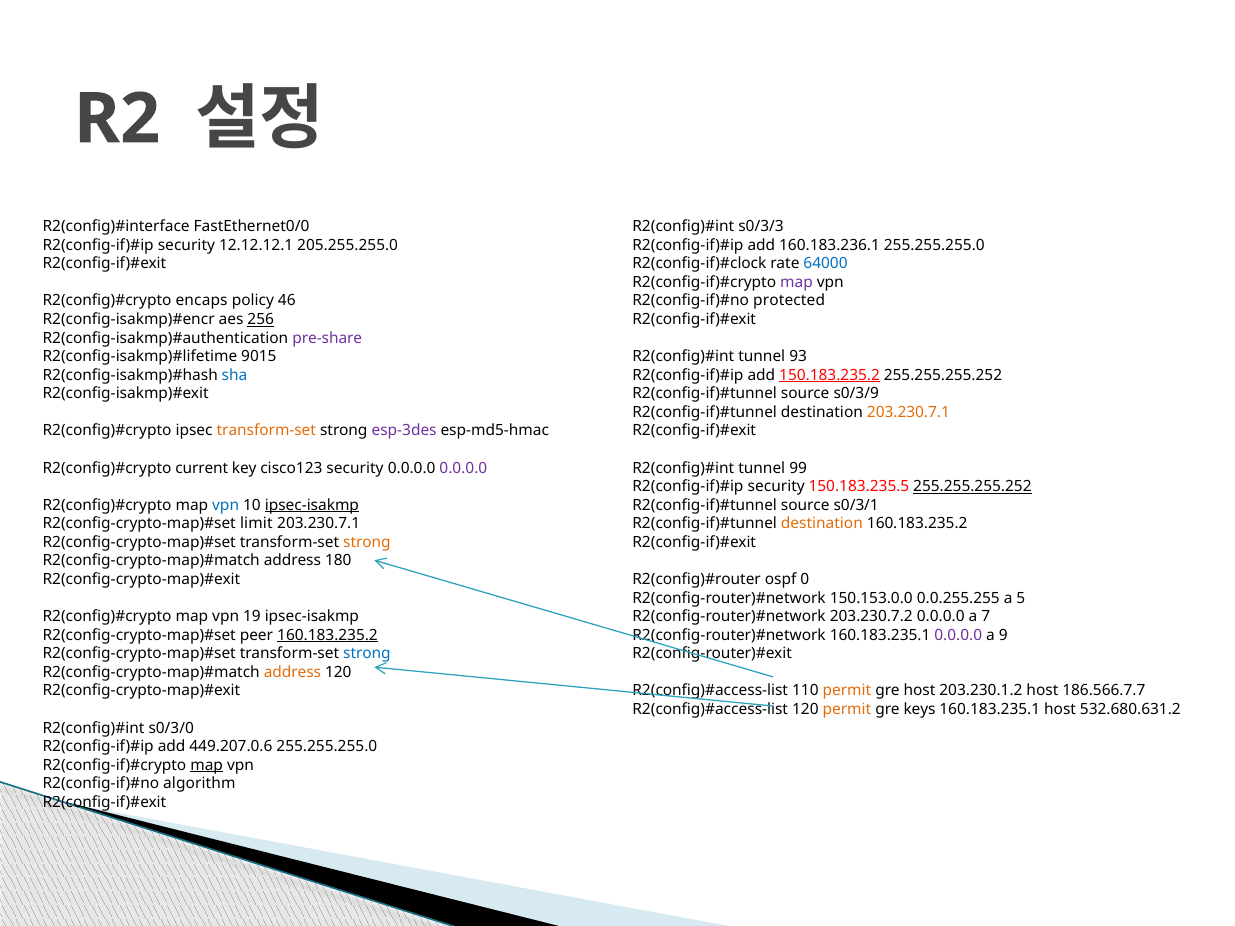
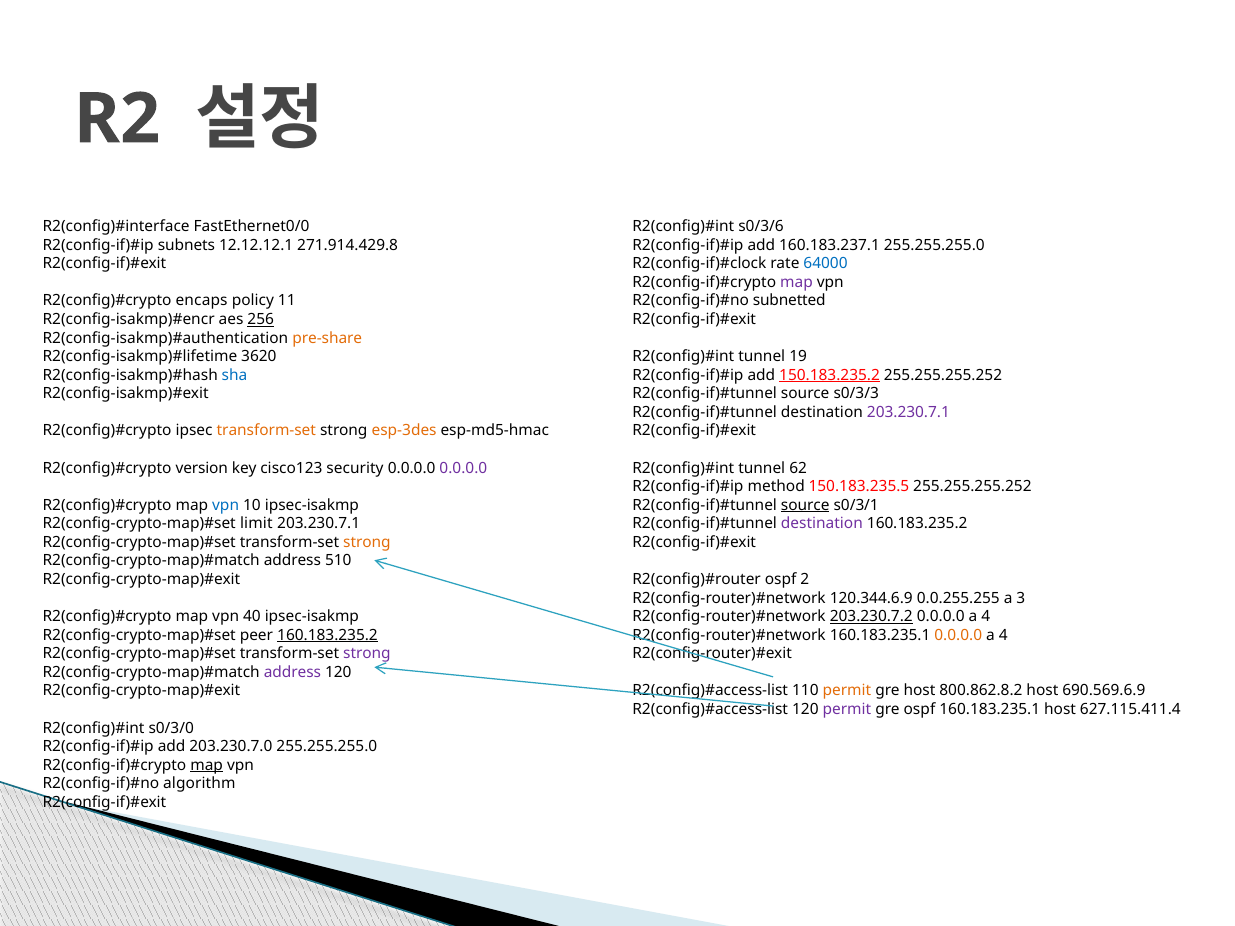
s0/3/3: s0/3/3 -> s0/3/6 (761, 227)
security: security -> subnets (186, 245)
205.255.255.0: 205.255.255.0 -> 271.914.429.8 (348, 245)
160.183.236.1: 160.183.236.1 -> 160.183.237.1 (830, 245)
46: 46 -> 11 (287, 301)
protected: protected -> subnetted (789, 301)
pre-share colour: purple -> orange (327, 338)
9015: 9015 -> 3620 (259, 357)
93: 93 -> 19 (798, 357)
s0/3/9: s0/3/9 -> s0/3/3 (856, 394)
203.230.7.1 colour: orange -> purple (908, 412)
esp-3des colour: purple -> orange (404, 431)
current: current -> version (202, 468)
99: 99 -> 62 (798, 468)
security: security -> method (776, 487)
255.255.255.252 underline: present -> none (972, 487)
ipsec-isakmp underline: present -> none (312, 505)
source underline: none -> present (805, 505)
destination colour: orange -> purple (822, 524)
180: 180 -> 510 (338, 561)
0: 0 -> 2 (805, 580)
150.153.0.0: 150.153.0.0 -> 120.344.6.9 (871, 598)
5: 5 -> 3 (1021, 598)
19: 19 -> 40 (252, 617)
203.230.7.2 underline: none -> present (871, 617)
7: 7 -> 4 (986, 617)
0.0.0.0 colour: purple -> orange (958, 635)
9: 9 -> 4 (1003, 635)
strong colour: blue -> purple (367, 654)
address colour: orange -> purple (292, 672)
203.230.1.2: 203.230.1.2 -> 800.862.8.2 (981, 691)
186.566.7.7: 186.566.7.7 -> 690.569.6.9 (1104, 691)
permit colour: orange -> purple (847, 710)
gre keys: keys -> ospf (919, 710)
532.680.631.2: 532.680.631.2 -> 627.115.411.4 (1130, 710)
449.207.0.6: 449.207.0.6 -> 203.230.7.0 (231, 747)
